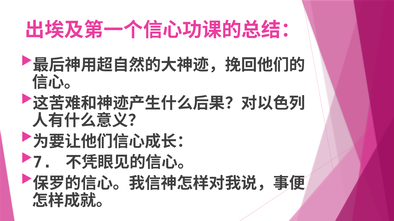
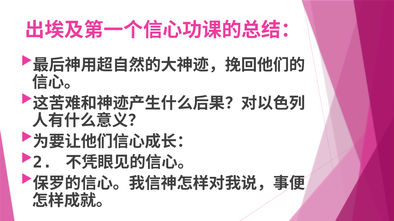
7: 7 -> 2 (43, 163)
